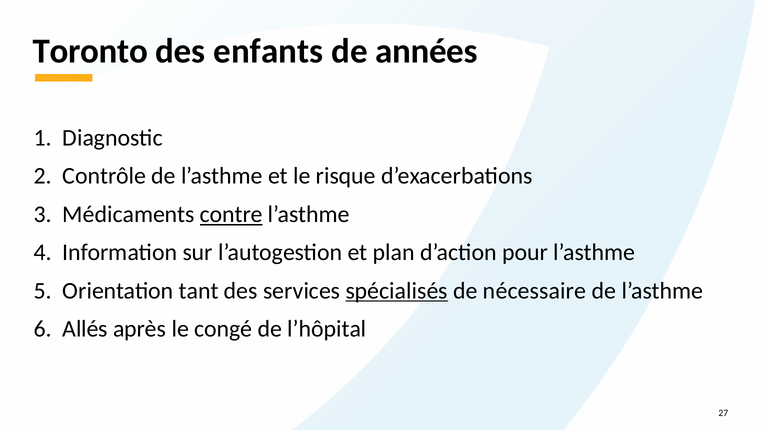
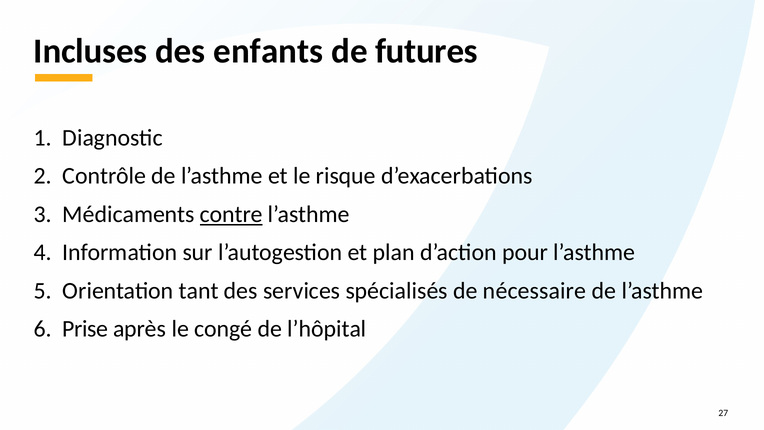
Toronto: Toronto -> Incluses (90, 51)
années: années -> futures (426, 51)
spécialisés underline: present -> none (397, 291)
Allés: Allés -> Prise (85, 329)
